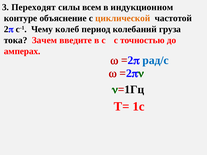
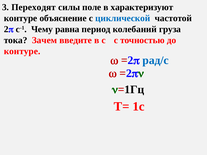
всем: всем -> поле (92, 7)
индукционном: индукционном -> характеризуют (142, 7)
циклической colour: orange -> blue (123, 18)
колеб: колеб -> равна (67, 29)
амперах: амперах -> контуре (22, 51)
